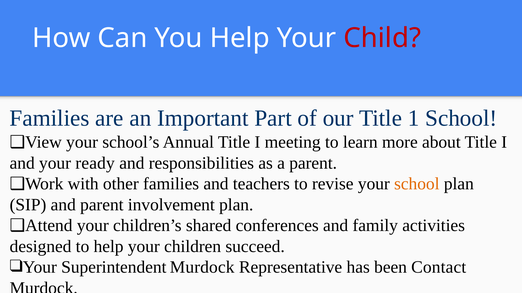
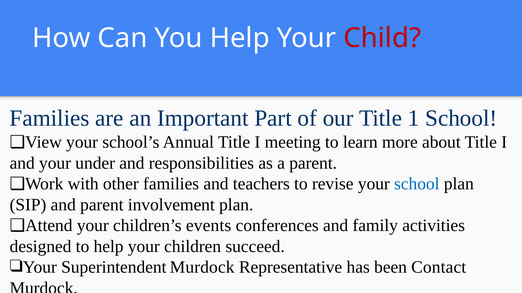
ready: ready -> under (95, 163)
school colour: orange -> blue (417, 184)
shared: shared -> events (209, 226)
